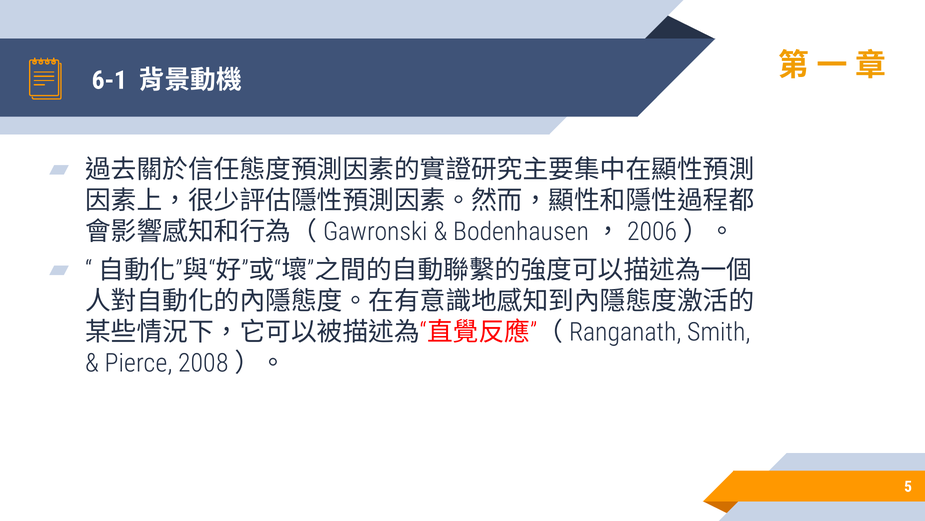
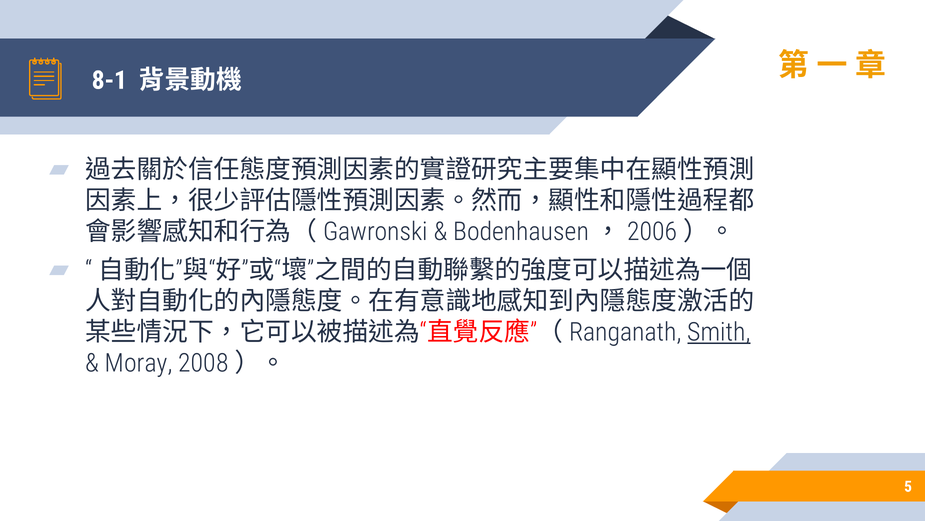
6-1: 6-1 -> 8-1 (109, 80)
Smith underline: none -> present (719, 332)
Pierce: Pierce -> Moray (139, 363)
